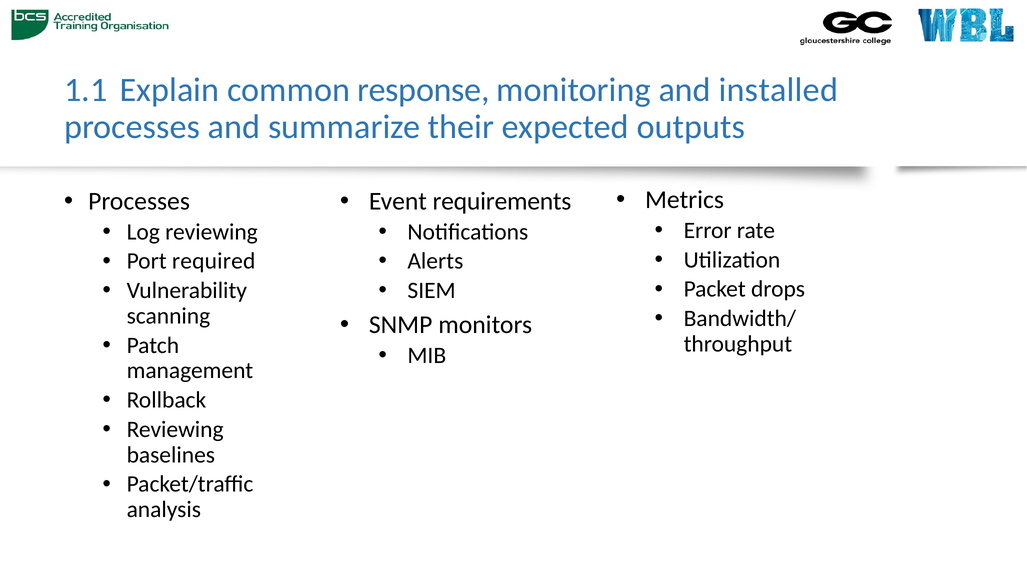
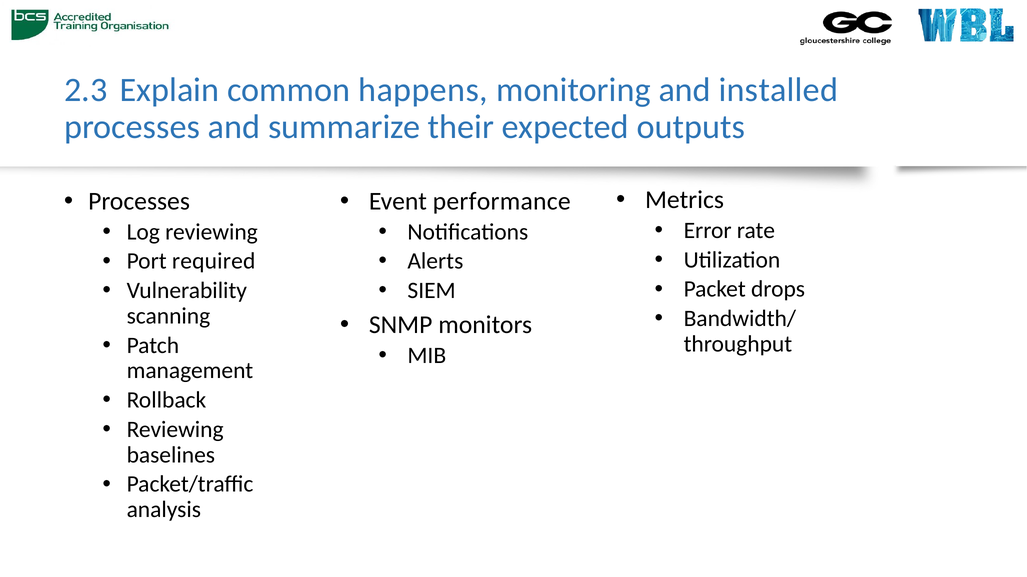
1.1: 1.1 -> 2.3 (86, 90)
response: response -> happens (423, 90)
requirements: requirements -> performance (502, 201)
